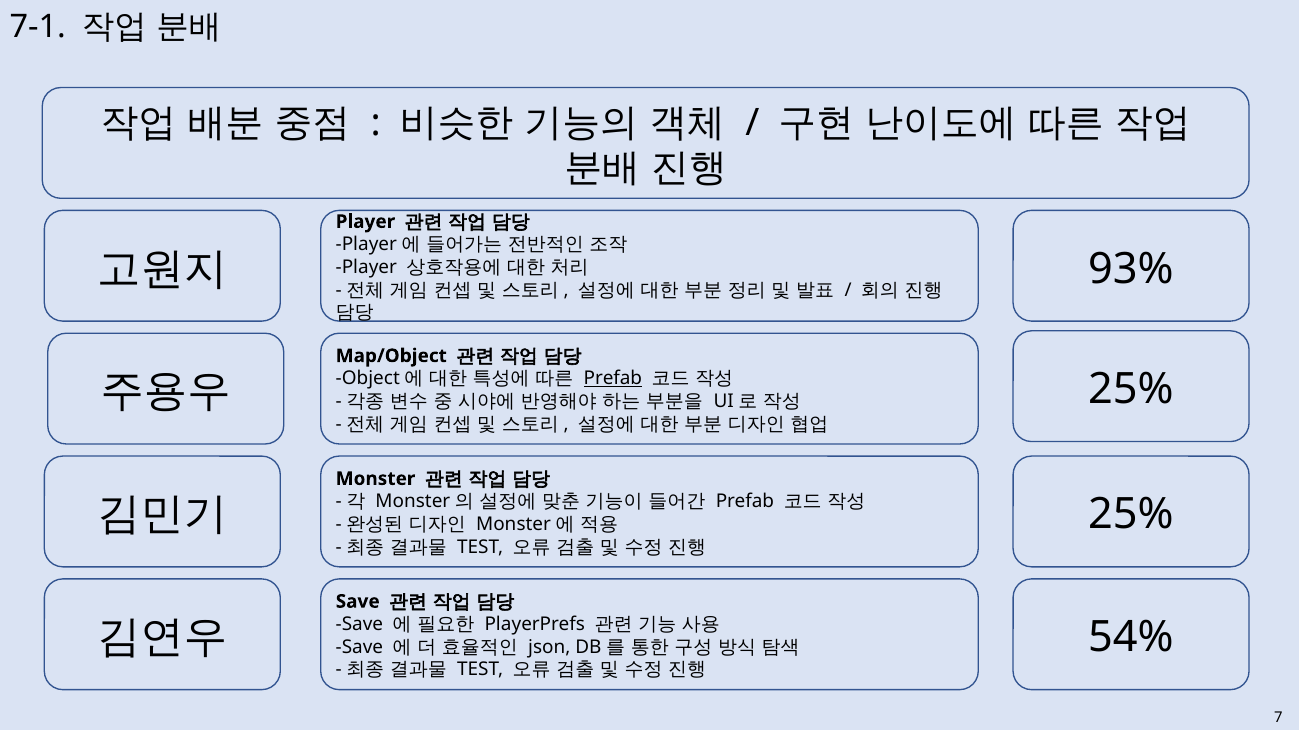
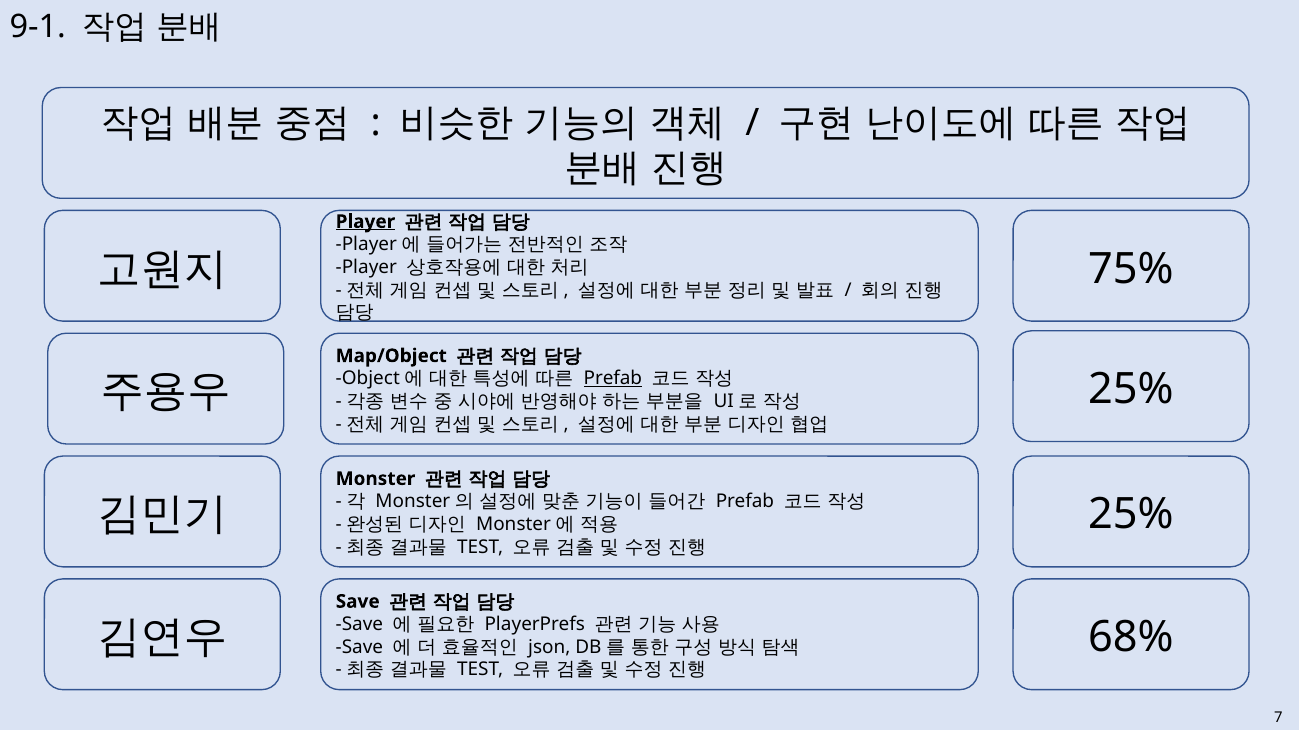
7-1: 7-1 -> 9-1 (38, 27)
Player underline: none -> present (365, 222)
93%: 93% -> 75% (1131, 269)
54%: 54% -> 68% (1131, 638)
